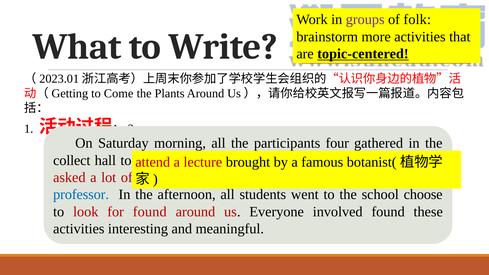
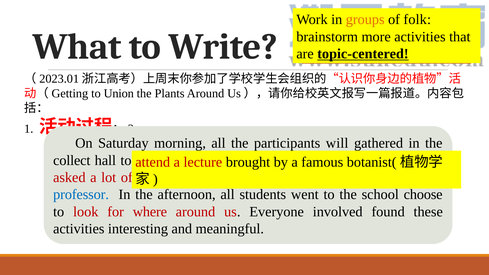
groups colour: purple -> orange (365, 20)
Come: Come -> Union (119, 93)
four: four -> will (337, 143)
for found: found -> where (150, 212)
